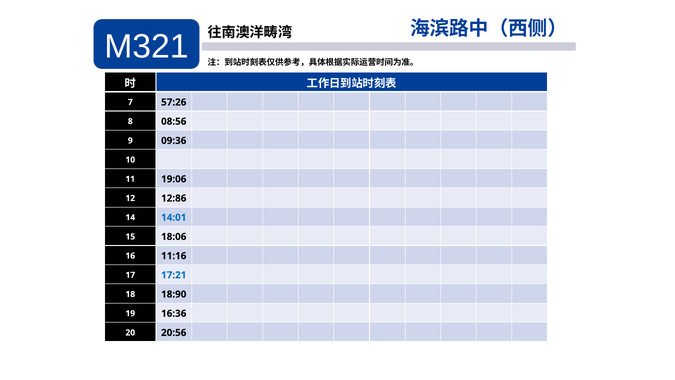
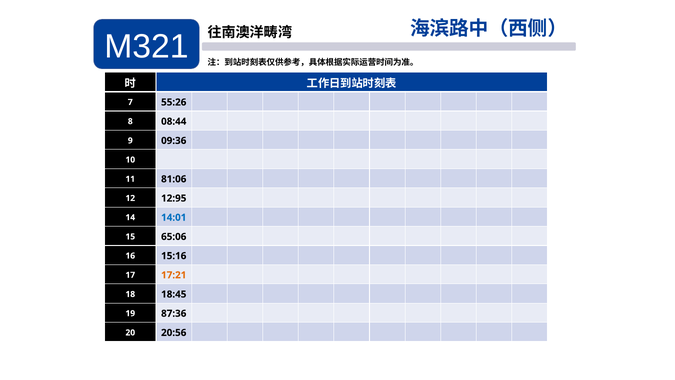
57:26: 57:26 -> 55:26 (174, 102)
08:56: 08:56 -> 08:44 (174, 121)
19:06: 19:06 -> 81:06 (174, 179)
12:86: 12:86 -> 12:95 (174, 198)
18:06: 18:06 -> 65:06 (174, 237)
11:16: 11:16 -> 15:16 (174, 256)
17:21 colour: blue -> orange (174, 275)
18:90: 18:90 -> 18:45 (174, 294)
16:36: 16:36 -> 87:36 (174, 313)
